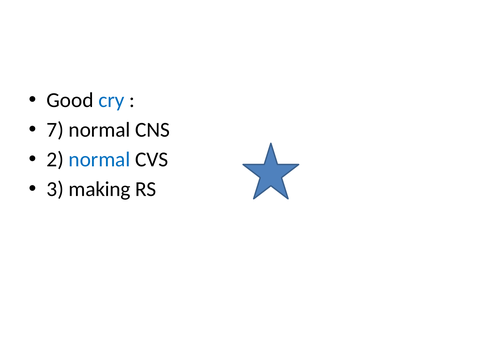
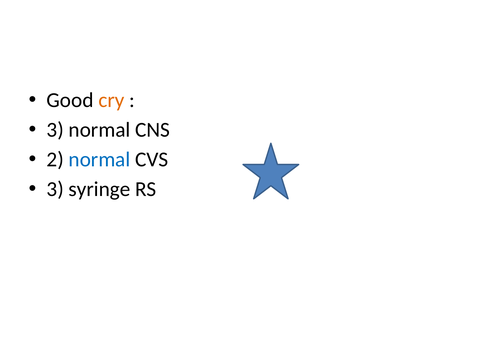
cry colour: blue -> orange (111, 100)
7: 7 -> 3 (55, 130)
making: making -> syringe (99, 190)
